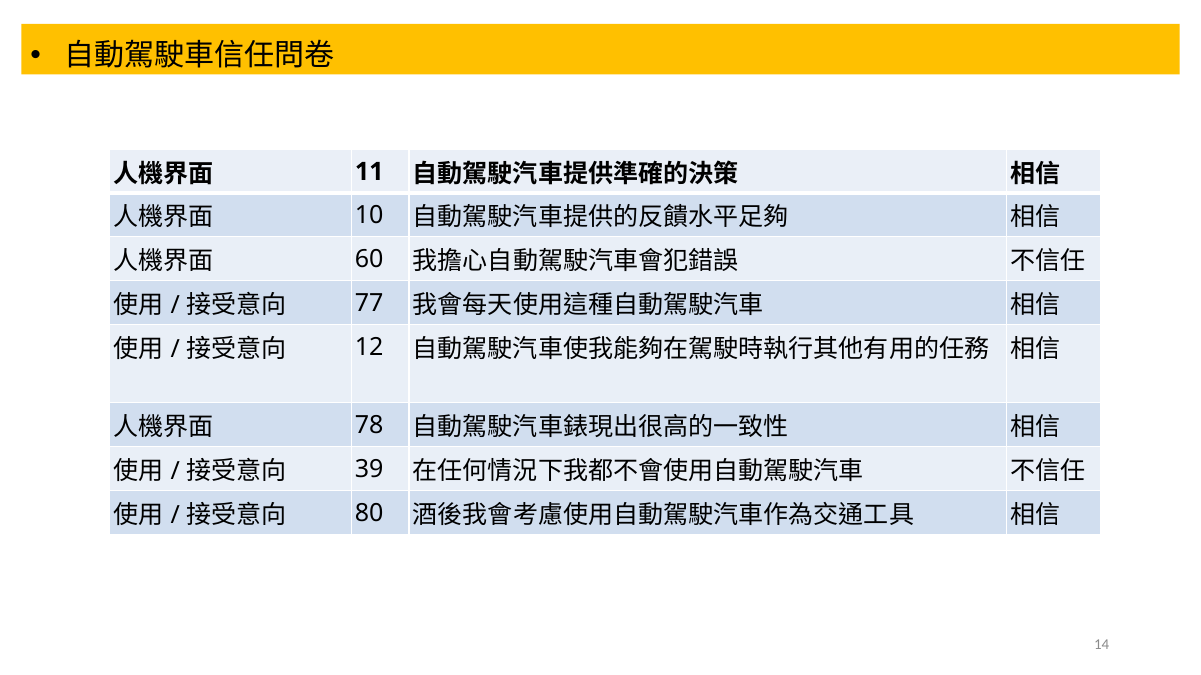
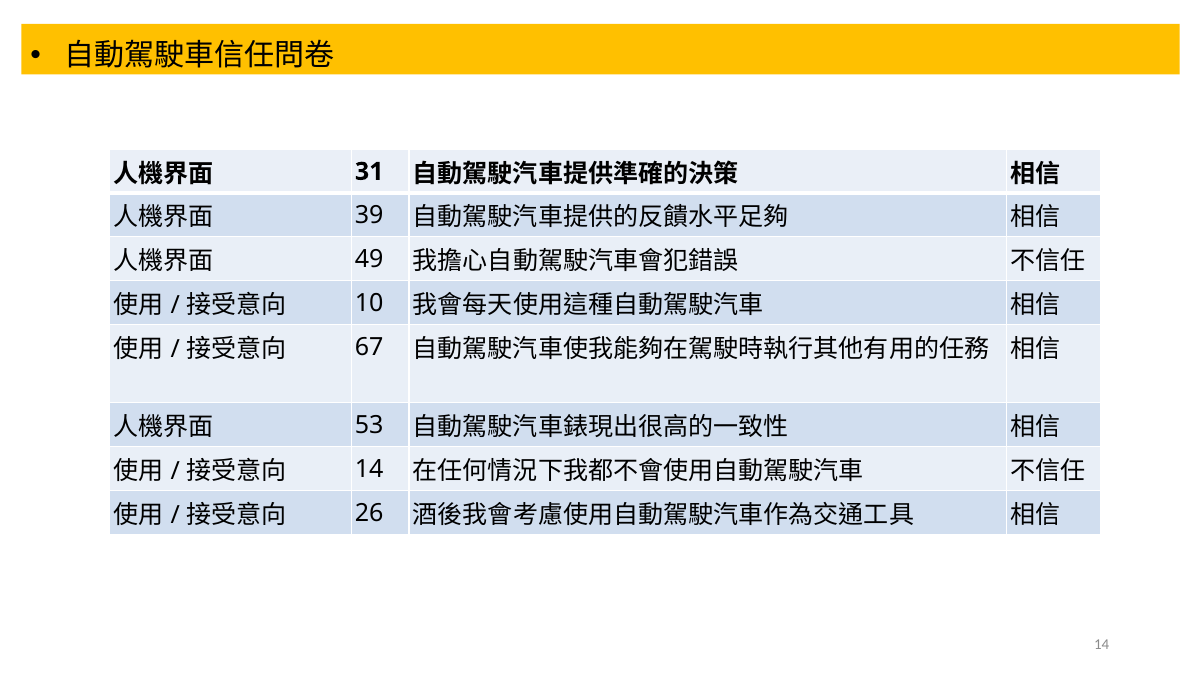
11: 11 -> 31 (369, 172)
10: 10 -> 39 (369, 216)
60: 60 -> 49 (369, 259)
77: 77 -> 10 (369, 303)
12: 12 -> 67 (369, 347)
78: 78 -> 53 (369, 426)
39: 39 -> 14 (369, 469)
80: 80 -> 26 (369, 513)
